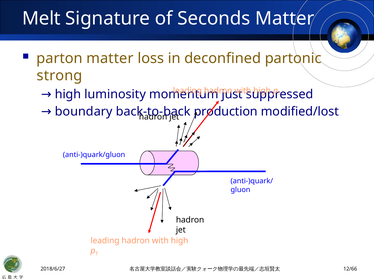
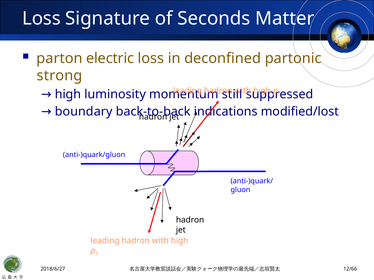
Melt: Melt -> Loss (41, 18)
parton matter: matter -> electric (110, 58)
just: just -> still (232, 94)
production: production -> indications (226, 112)
